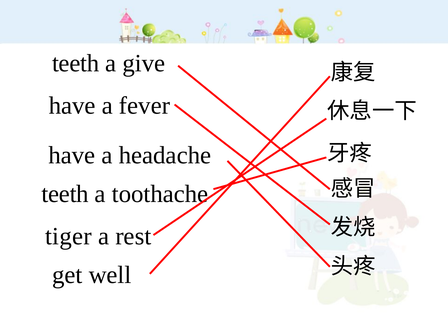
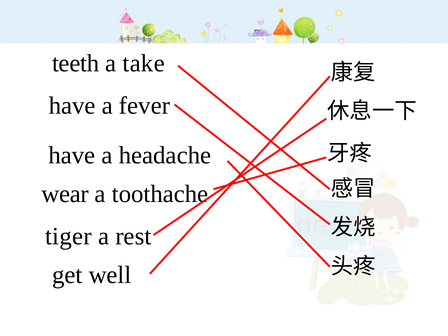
give: give -> take (144, 63)
teeth: teeth -> wear (65, 194)
